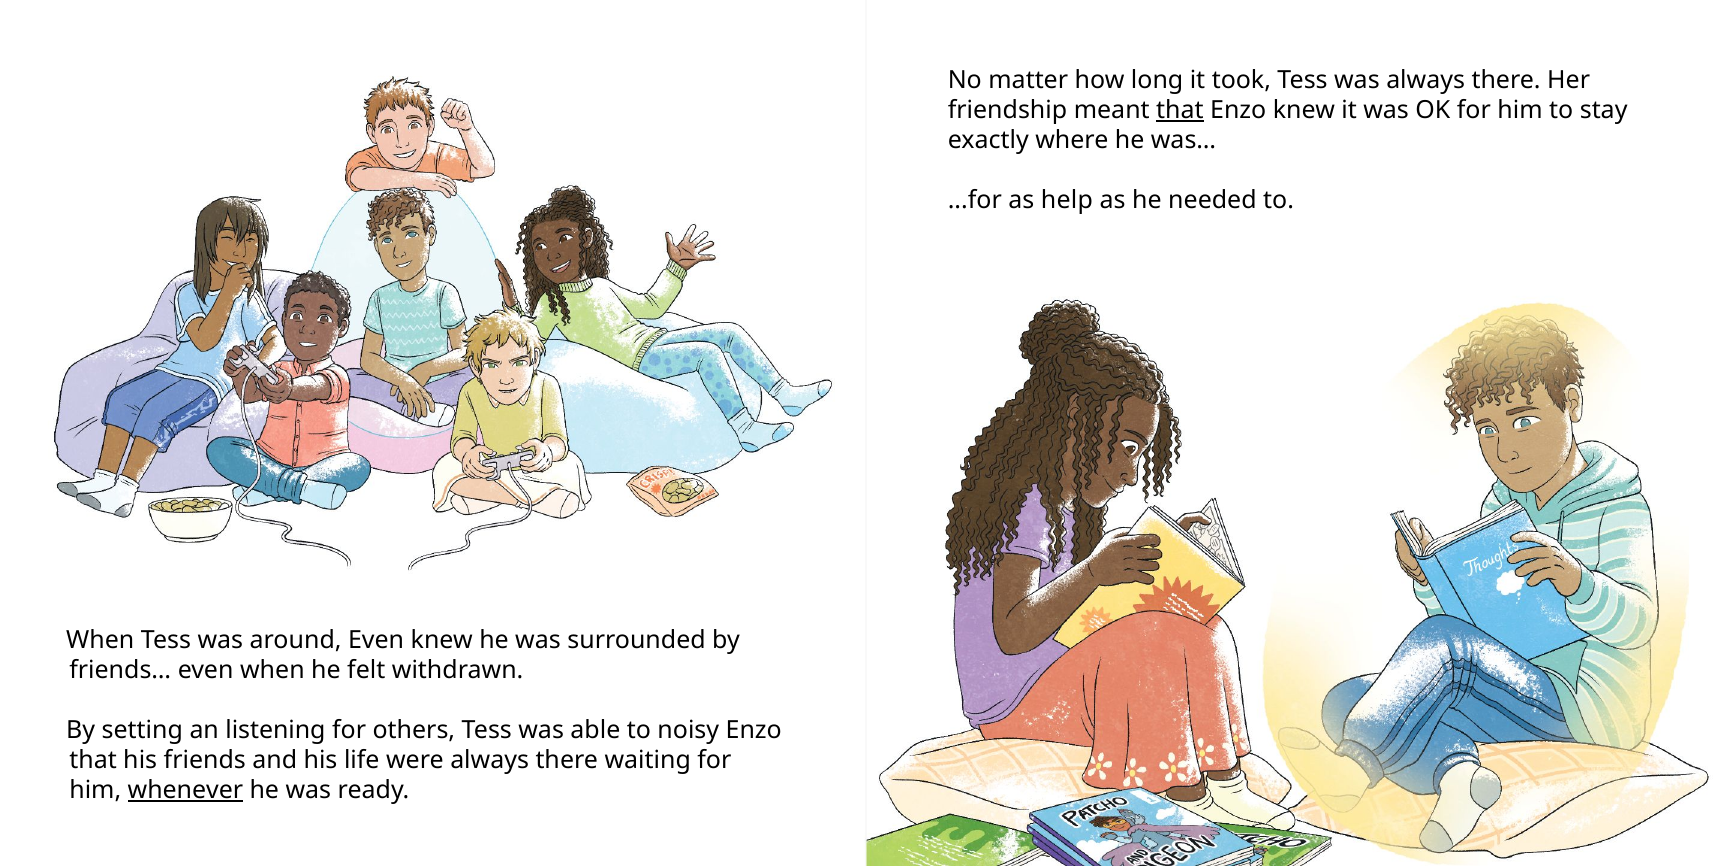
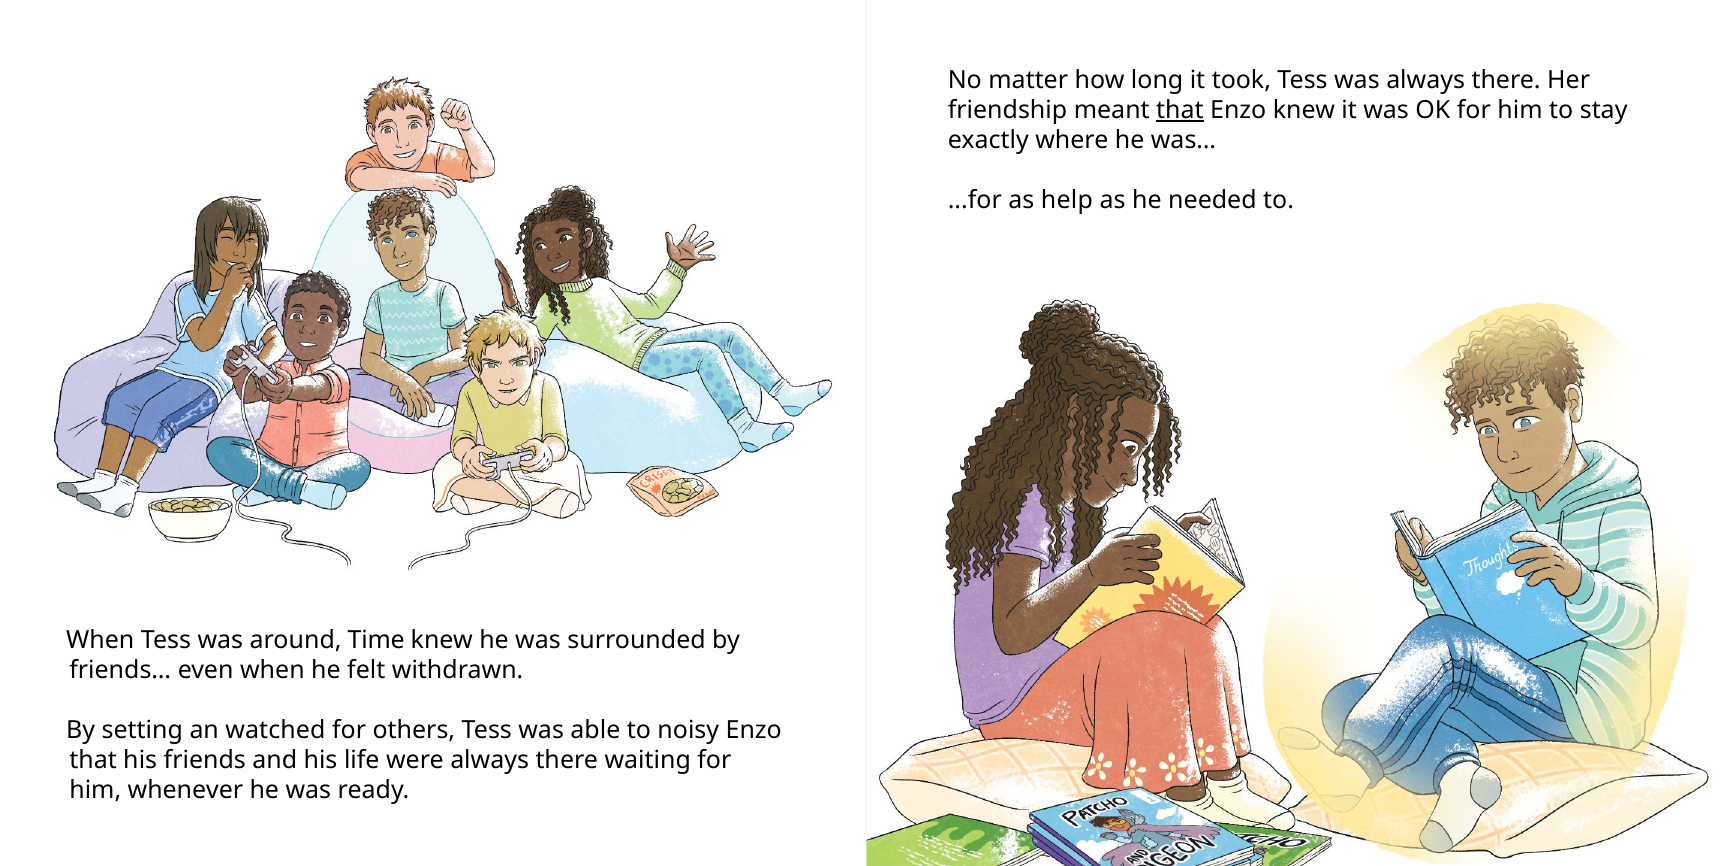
around Even: Even -> Time (376, 641)
listening: listening -> watched (275, 731)
whenever underline: present -> none (185, 790)
